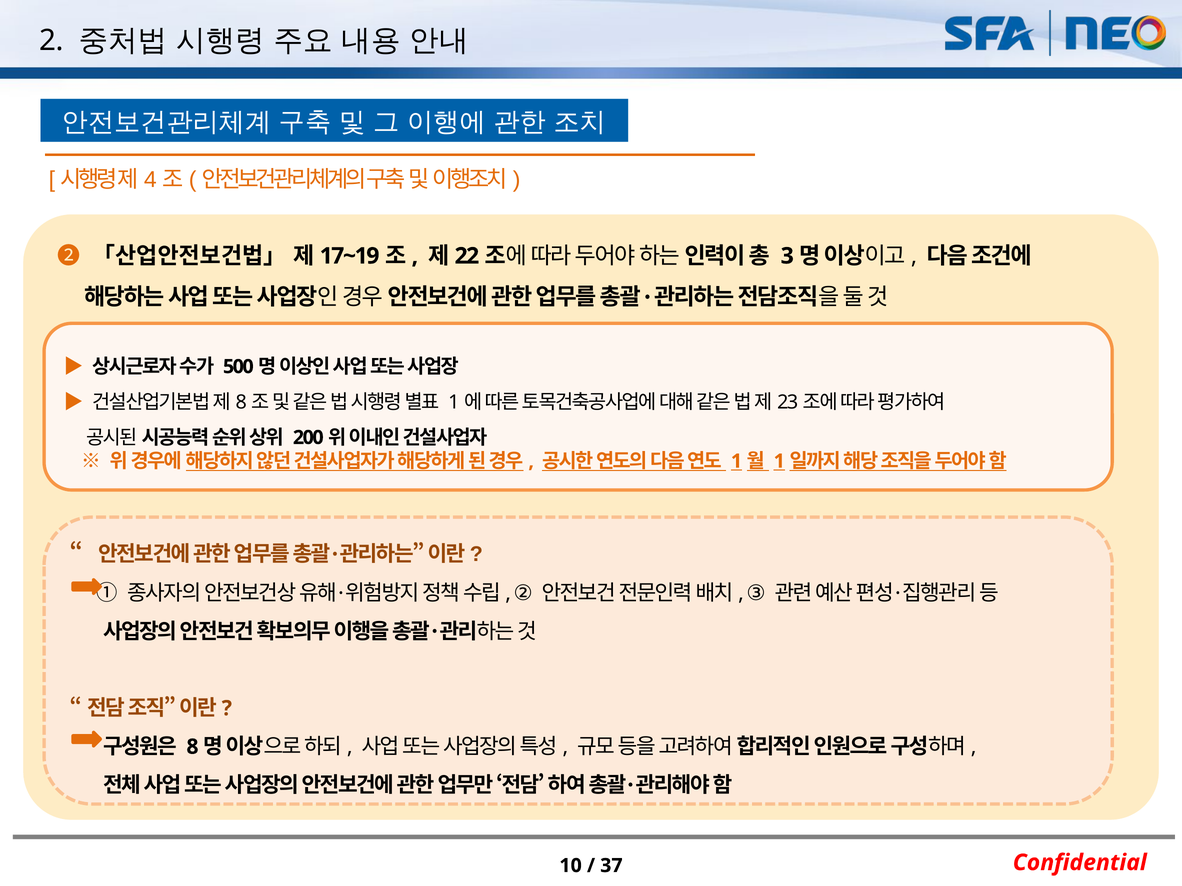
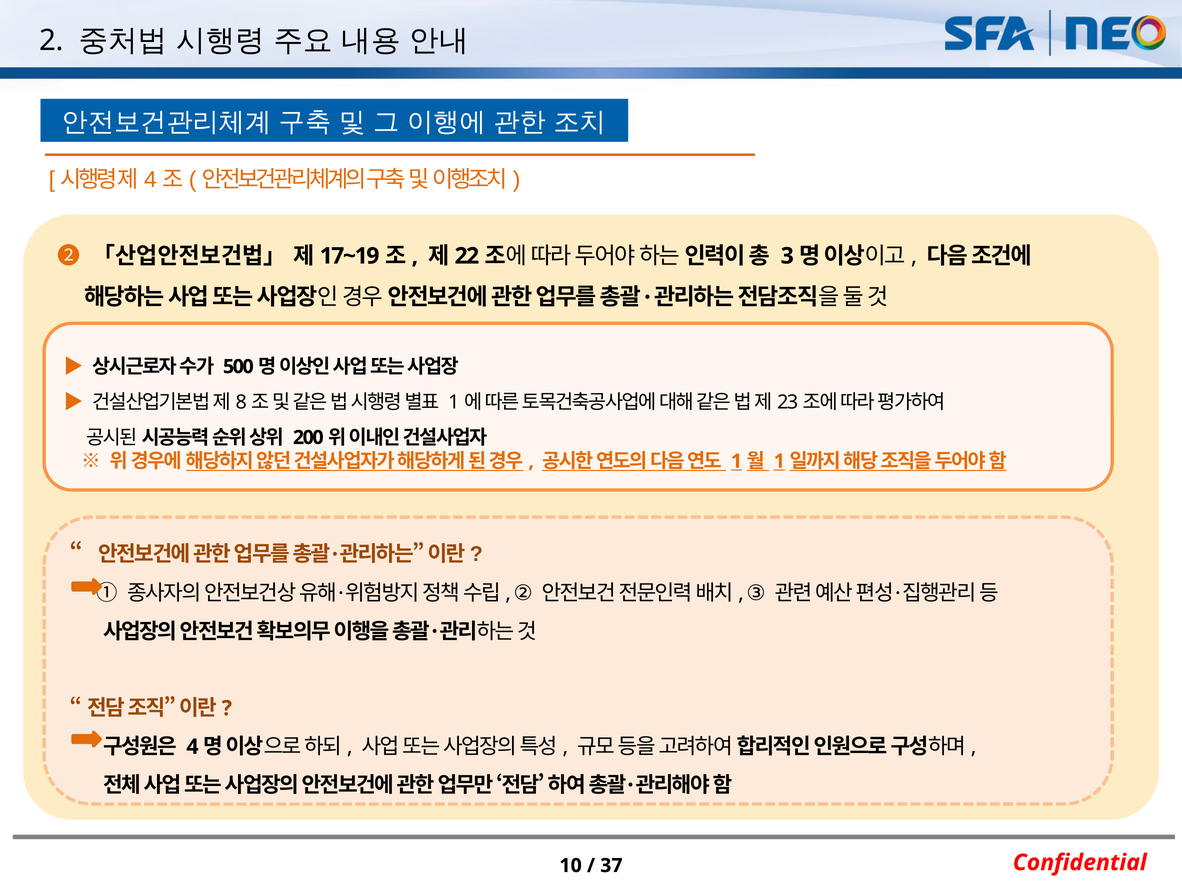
8: 8 -> 4 (192, 747)
